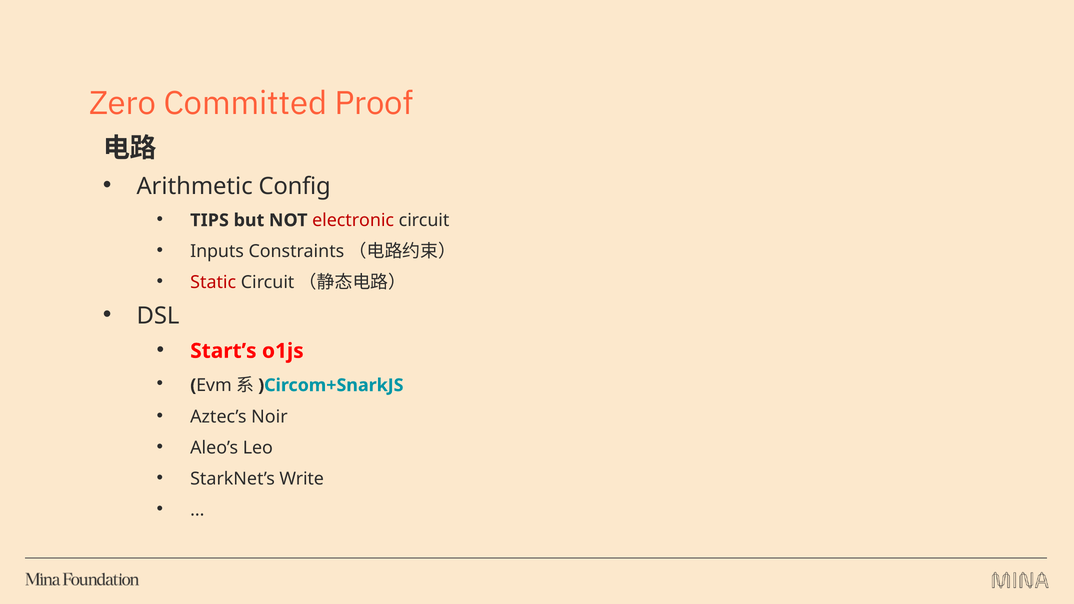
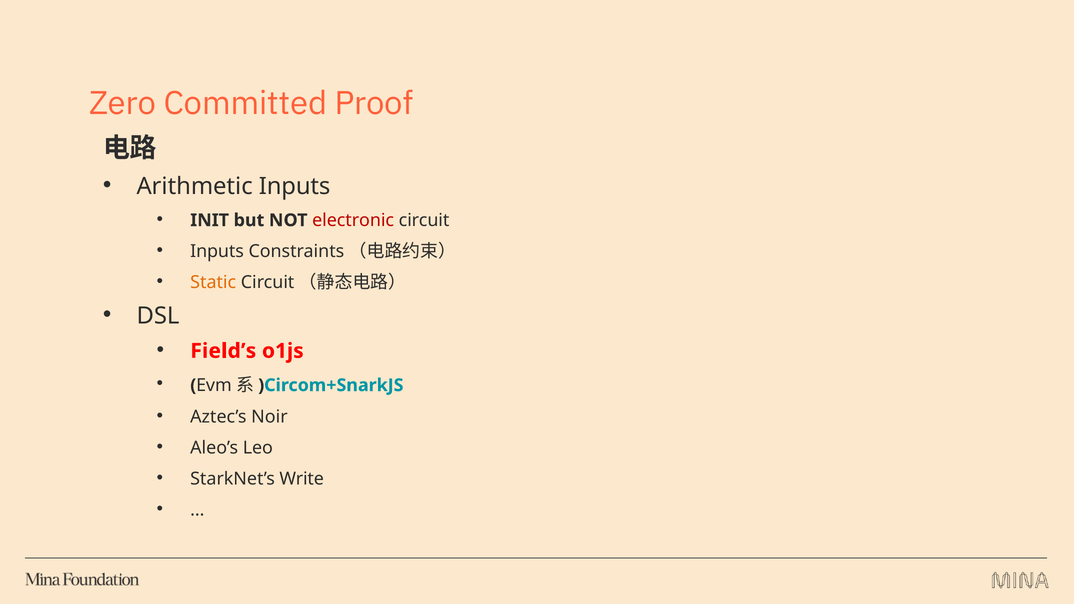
Arithmetic Config: Config -> Inputs (295, 186)
TIPS: TIPS -> INIT (210, 220)
Static colour: red -> orange (213, 282)
Start’s: Start’s -> Field’s (223, 351)
